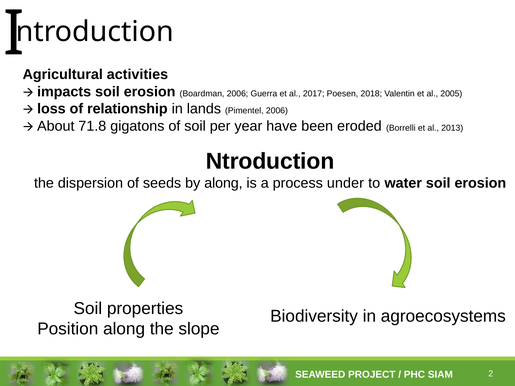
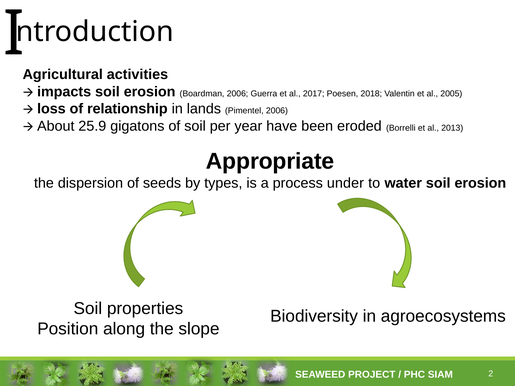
71.8: 71.8 -> 25.9 (92, 126)
Ntroduction: Ntroduction -> Appropriate (270, 161)
by along: along -> types (223, 183)
